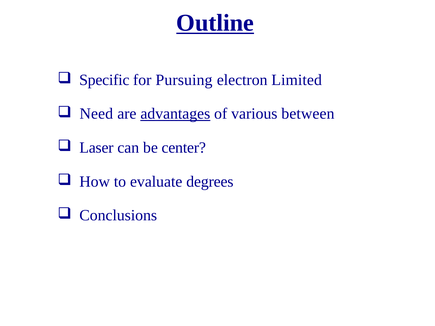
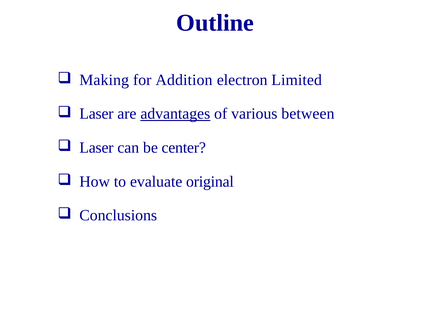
Outline underline: present -> none (215, 23)
Specific: Specific -> Making (104, 80)
Pursuing: Pursuing -> Addition (184, 80)
Need: Need -> Laser (96, 114)
degrees: degrees -> original (210, 182)
